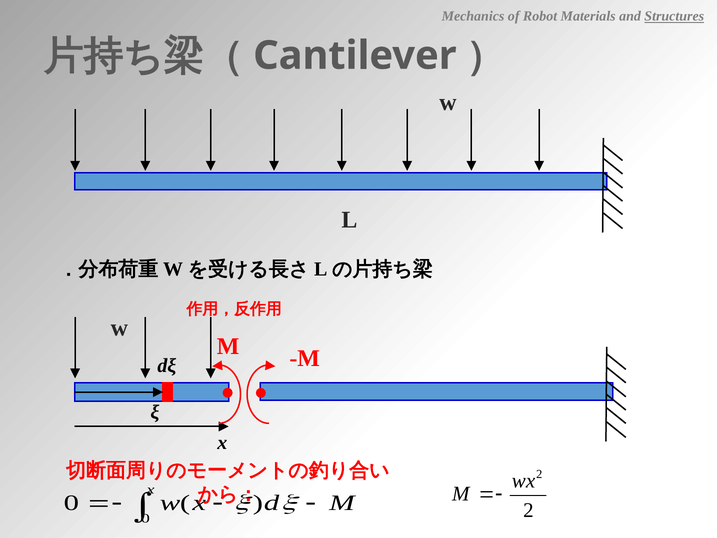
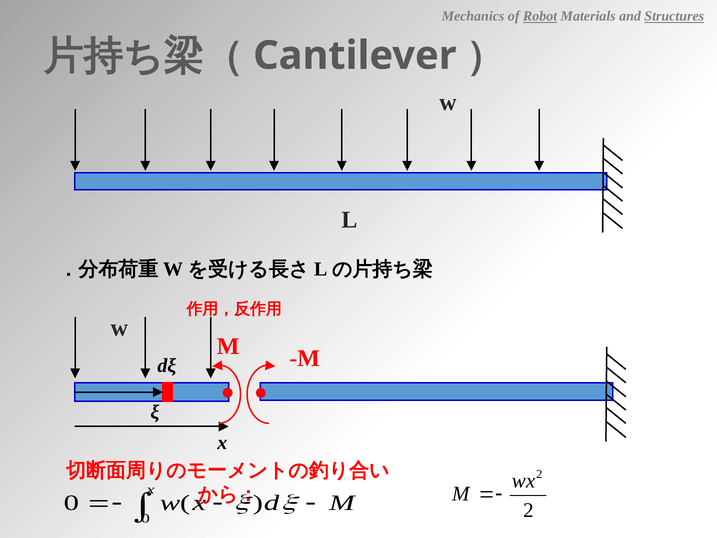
Robot underline: none -> present (540, 16)
